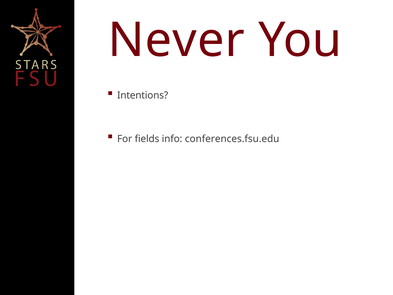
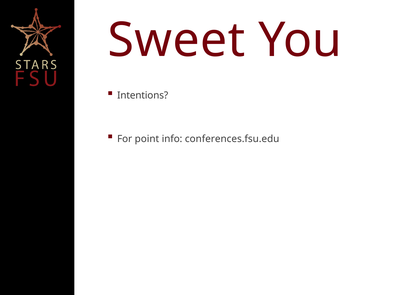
Never: Never -> Sweet (176, 40)
fields: fields -> point (147, 139)
